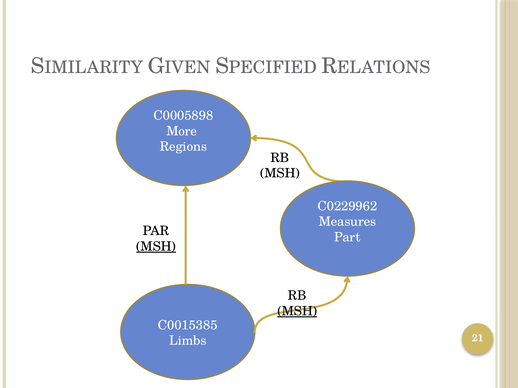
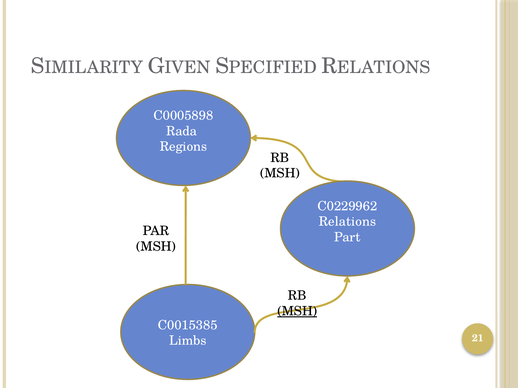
More: More -> Rada (182, 131)
Measures: Measures -> Relations (347, 222)
MSH underline: present -> none (156, 247)
